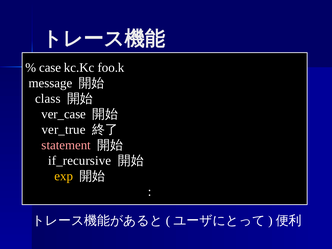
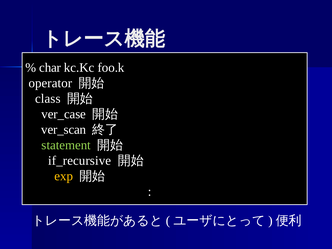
case: case -> char (50, 68)
message: message -> operator (50, 83)
ver_true: ver_true -> ver_scan (64, 130)
statement colour: pink -> light green (66, 145)
